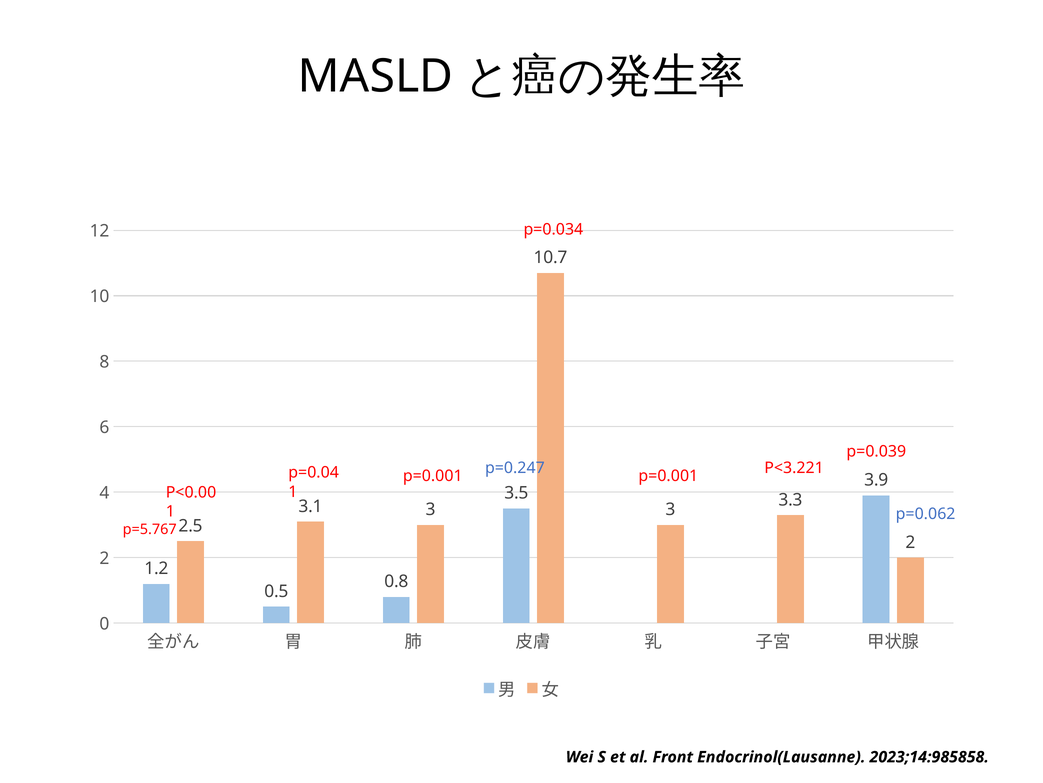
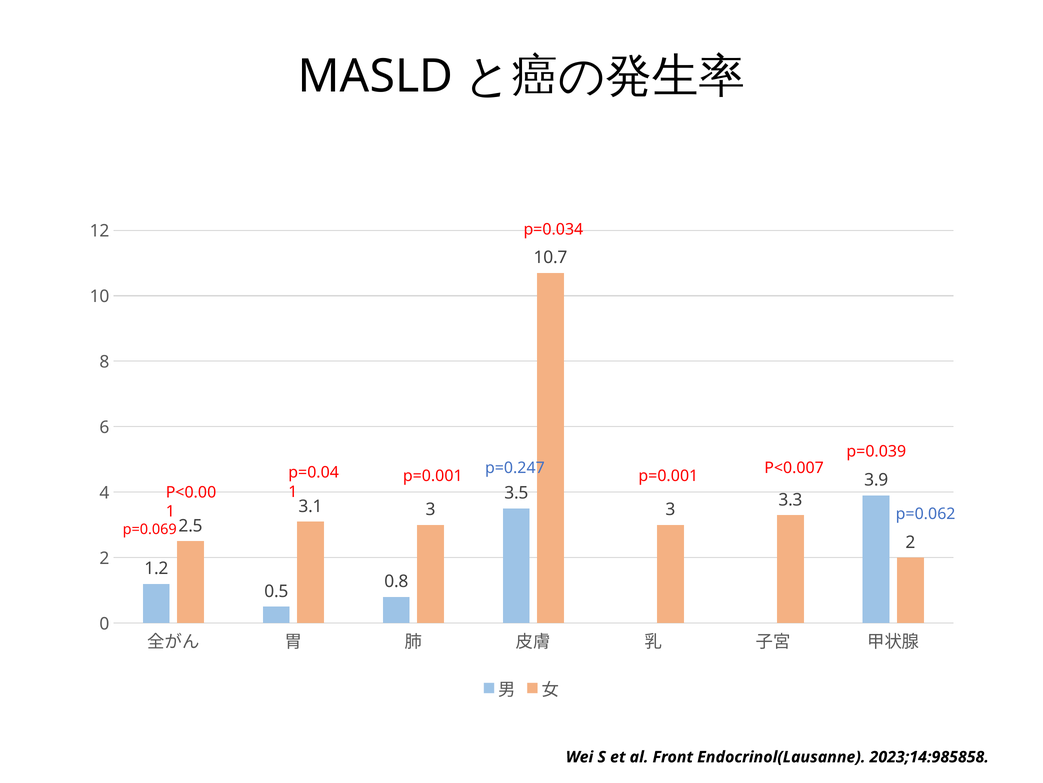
P<3.221: P<3.221 -> P<0.007 (794, 467)
p=5.767: p=5.767 -> p=0.069 (150, 529)
